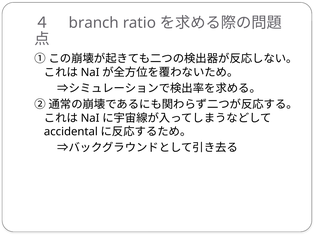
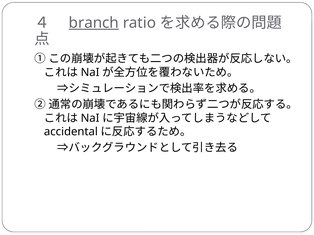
branch underline: none -> present (94, 23)
